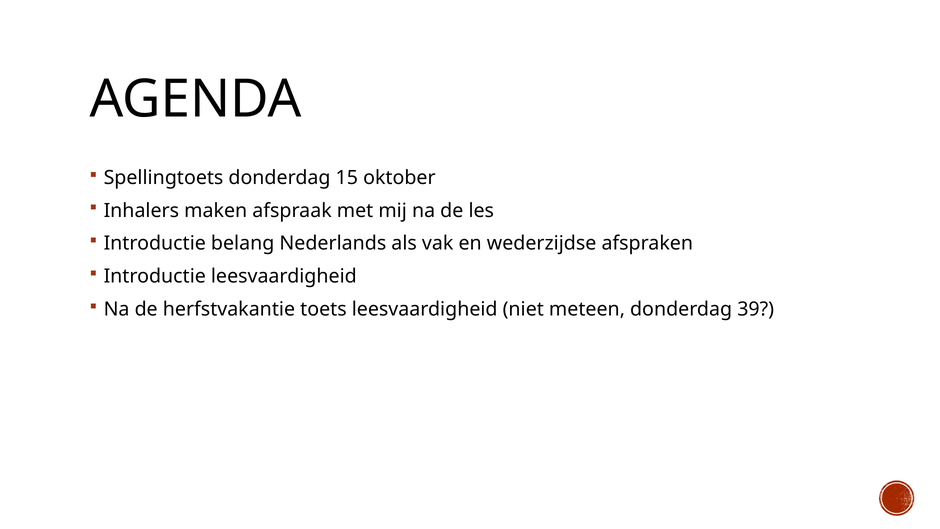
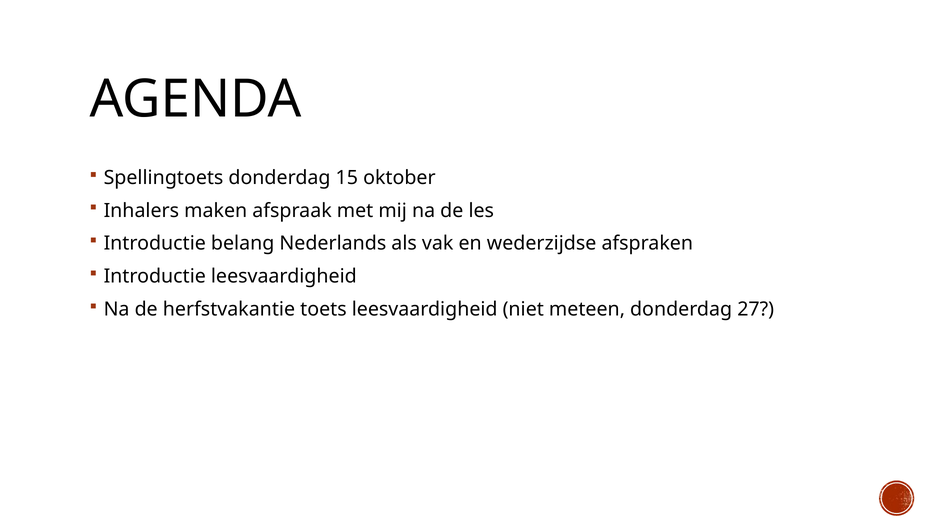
39: 39 -> 27 (756, 309)
